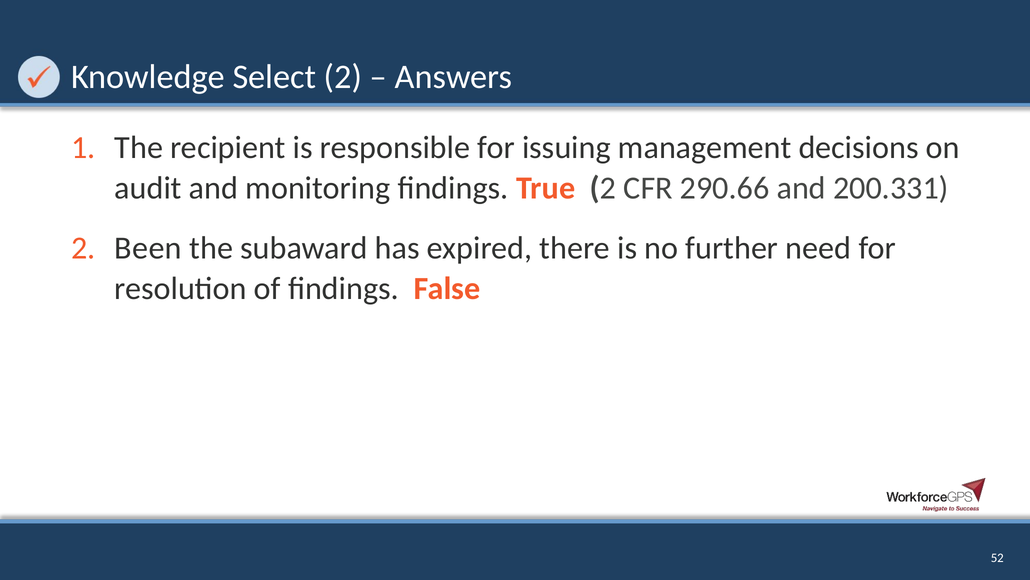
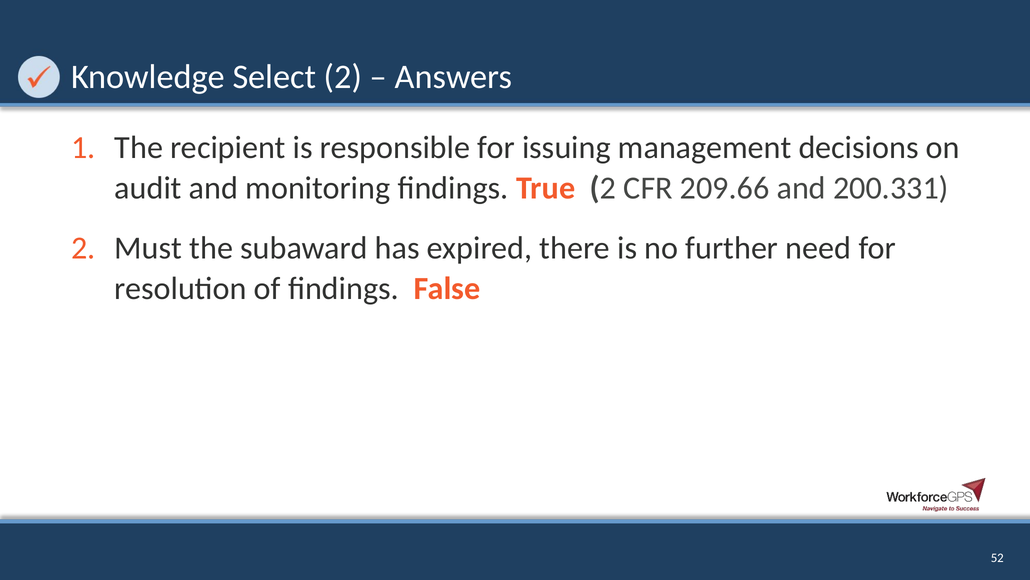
290.66: 290.66 -> 209.66 (725, 188)
Been: Been -> Must (148, 248)
